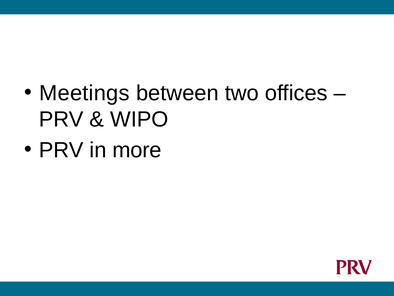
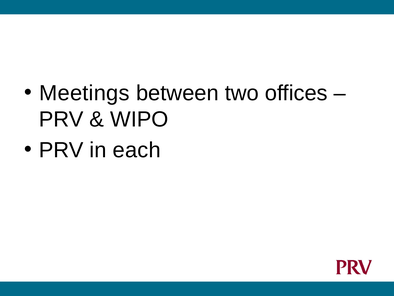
more: more -> each (137, 150)
